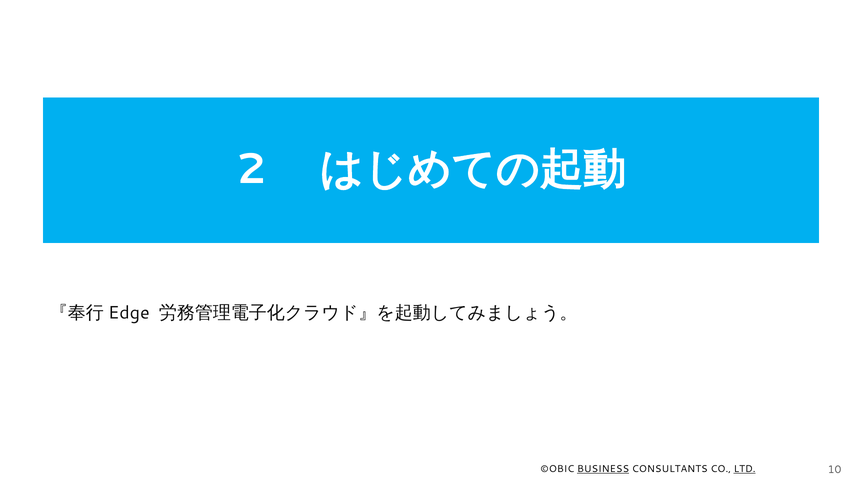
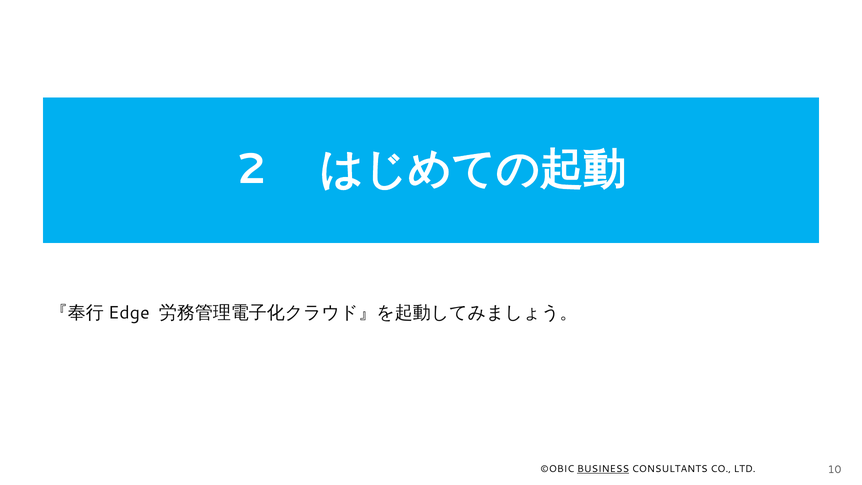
LTD underline: present -> none (745, 469)
